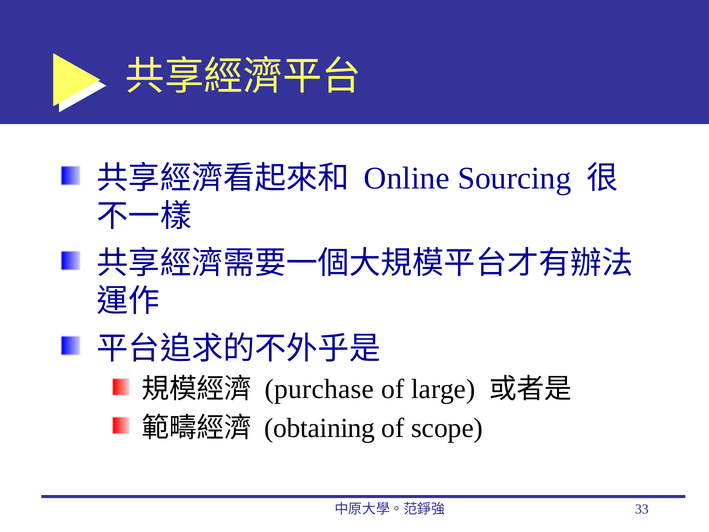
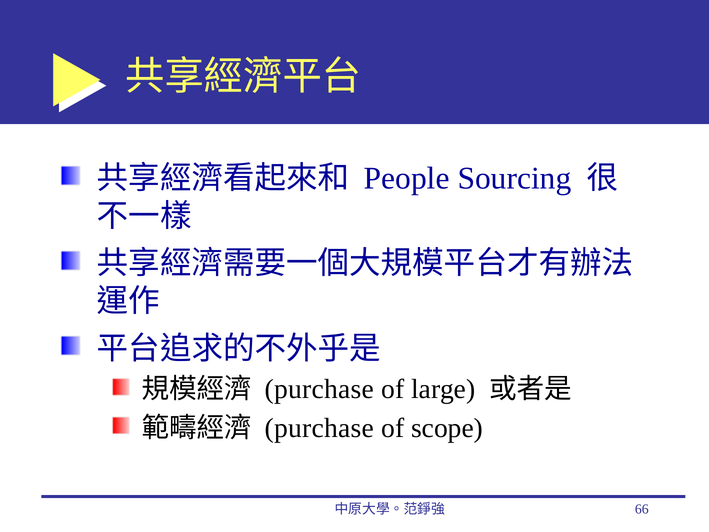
Online: Online -> People (407, 178)
obtaining: obtaining -> purchase (320, 428)
33: 33 -> 66 (642, 509)
